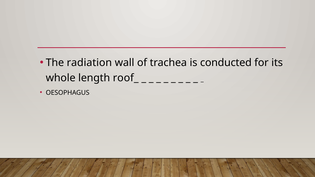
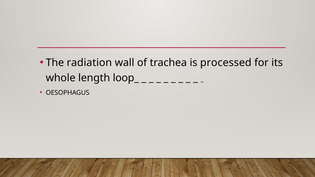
conducted: conducted -> processed (226, 63)
roof_: roof_ -> loop_ (126, 78)
